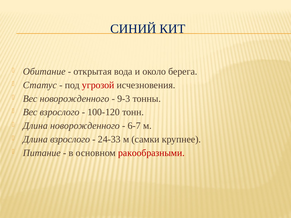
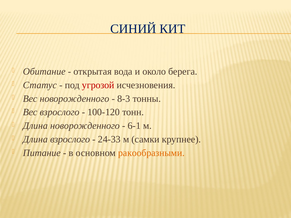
9-3: 9-3 -> 8-3 (124, 99)
6-7: 6-7 -> 6-1 (134, 126)
ракообразными colour: red -> orange (151, 153)
